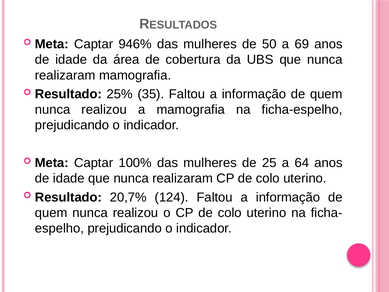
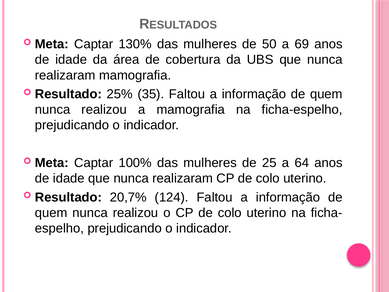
946%: 946% -> 130% (135, 44)
